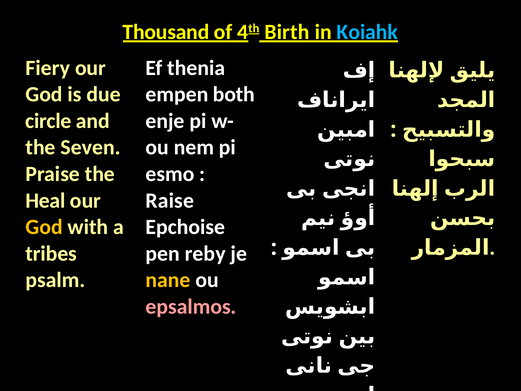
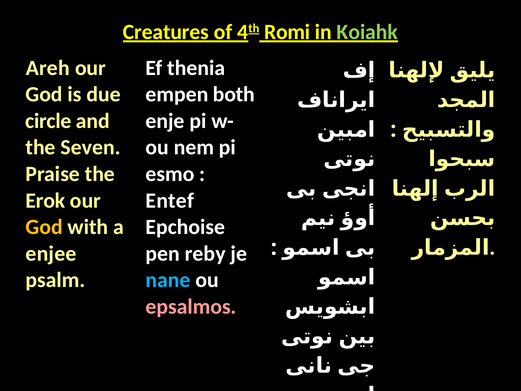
Thousand: Thousand -> Creatures (166, 32)
Birth: Birth -> Romi (287, 32)
Koiahk colour: light blue -> light green (367, 32)
Fiery: Fiery -> Areh (48, 68)
Heal: Heal -> Erok (45, 200)
Raise: Raise -> Entef (170, 200)
tribes: tribes -> enjee (51, 253)
nane colour: yellow -> light blue (168, 280)
